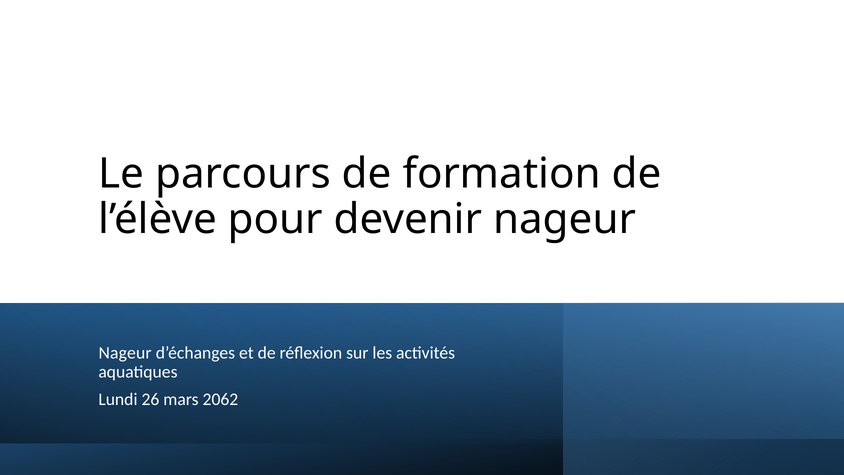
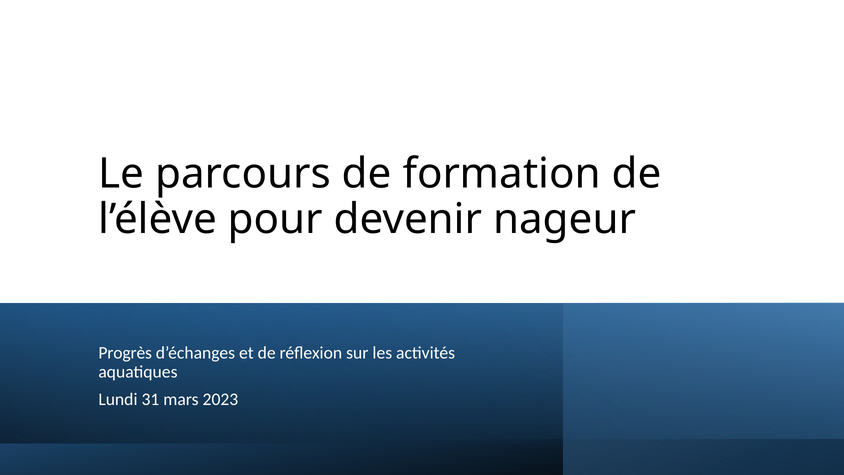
Nageur: Nageur -> Progrès (125, 353)
26: 26 -> 31 (150, 399)
2062: 2062 -> 2023 (220, 399)
